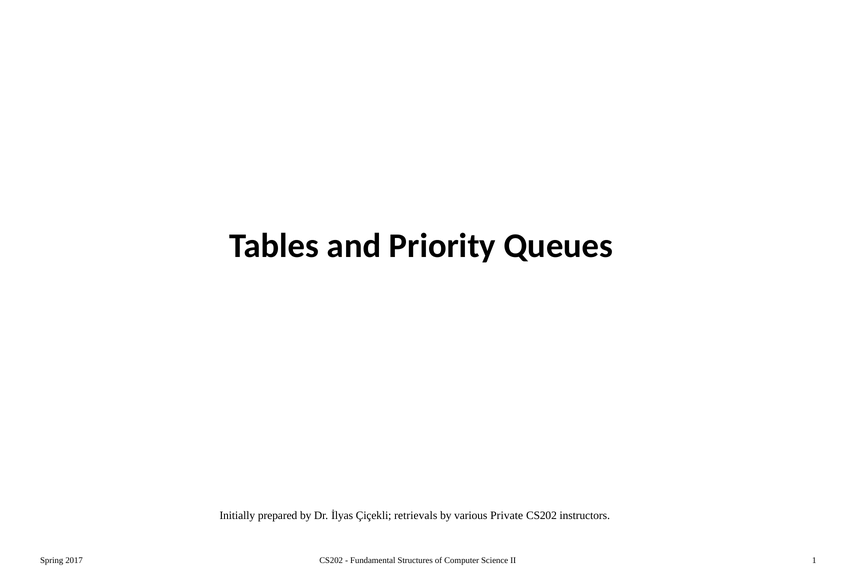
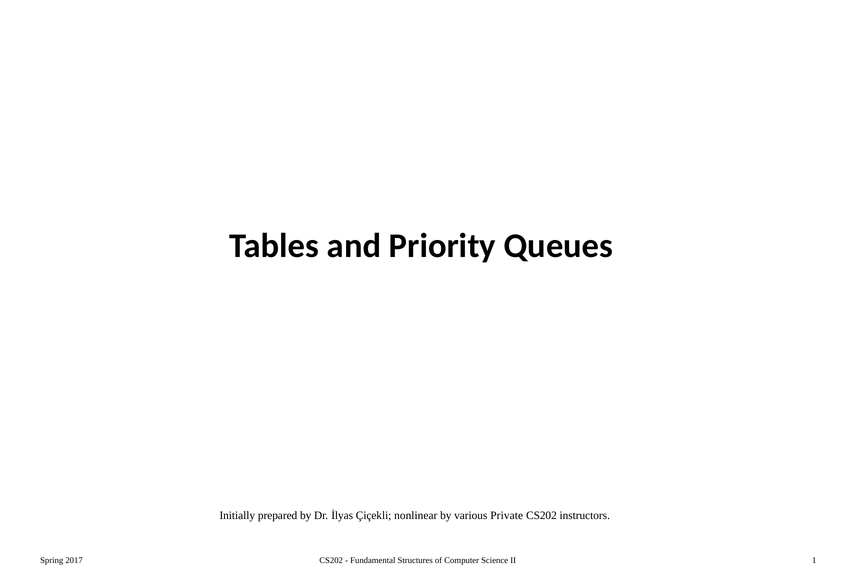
retrievals: retrievals -> nonlinear (416, 516)
